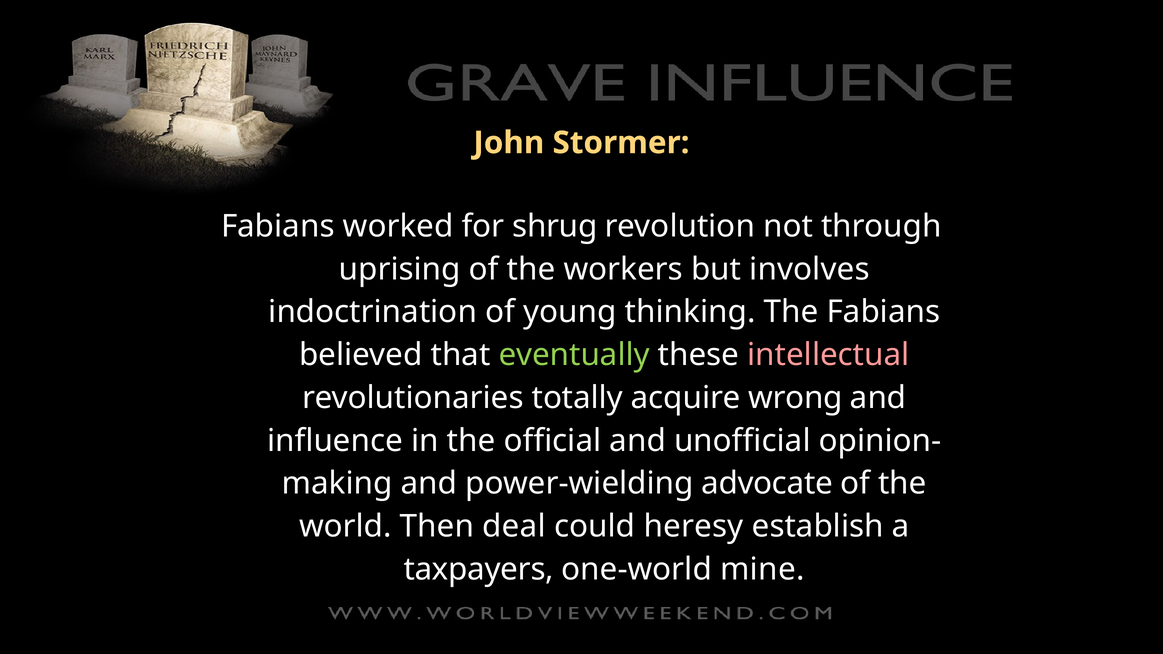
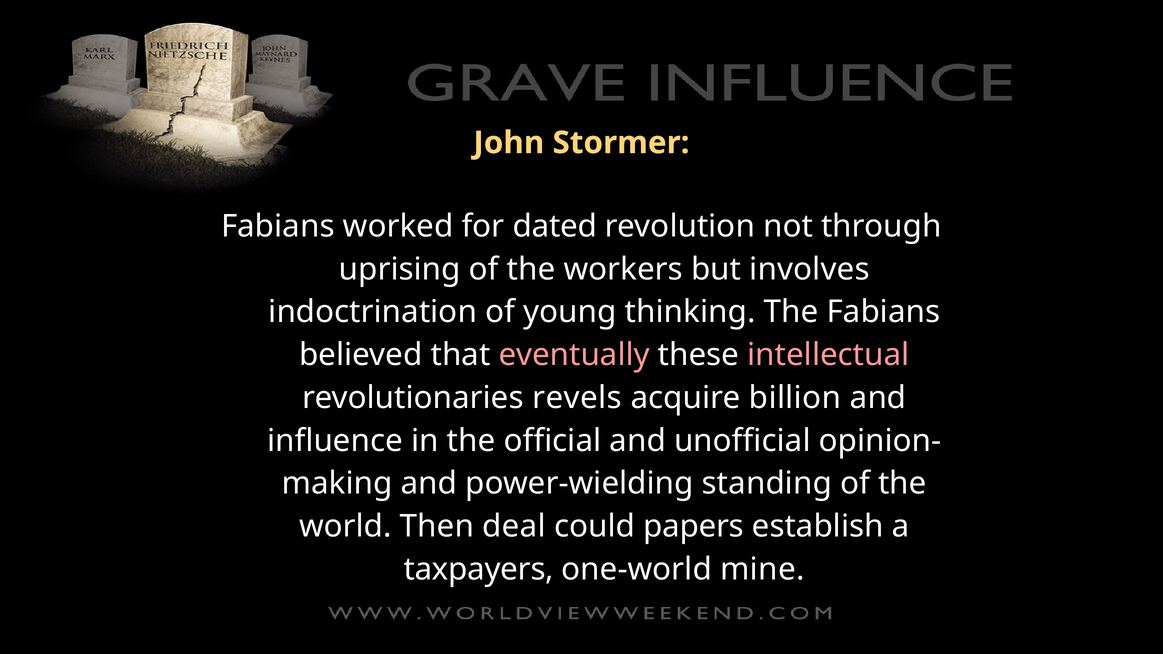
shrug: shrug -> dated (555, 226)
eventually colour: light green -> pink (574, 355)
totally: totally -> revels (577, 398)
wrong: wrong -> billion (795, 398)
advocate: advocate -> standing (767, 484)
heresy: heresy -> papers (694, 527)
